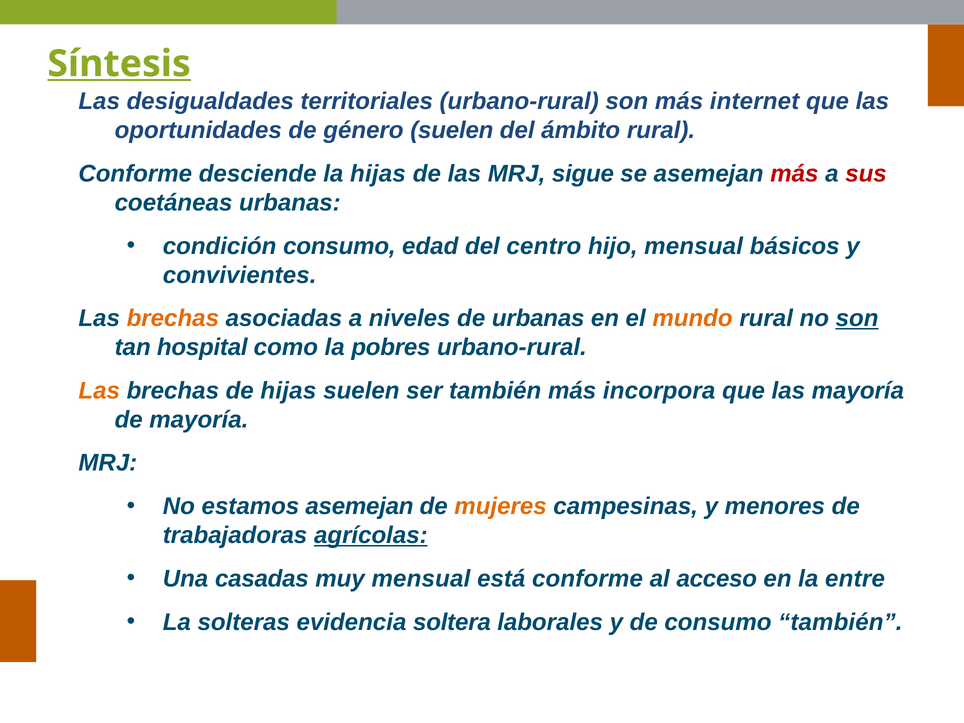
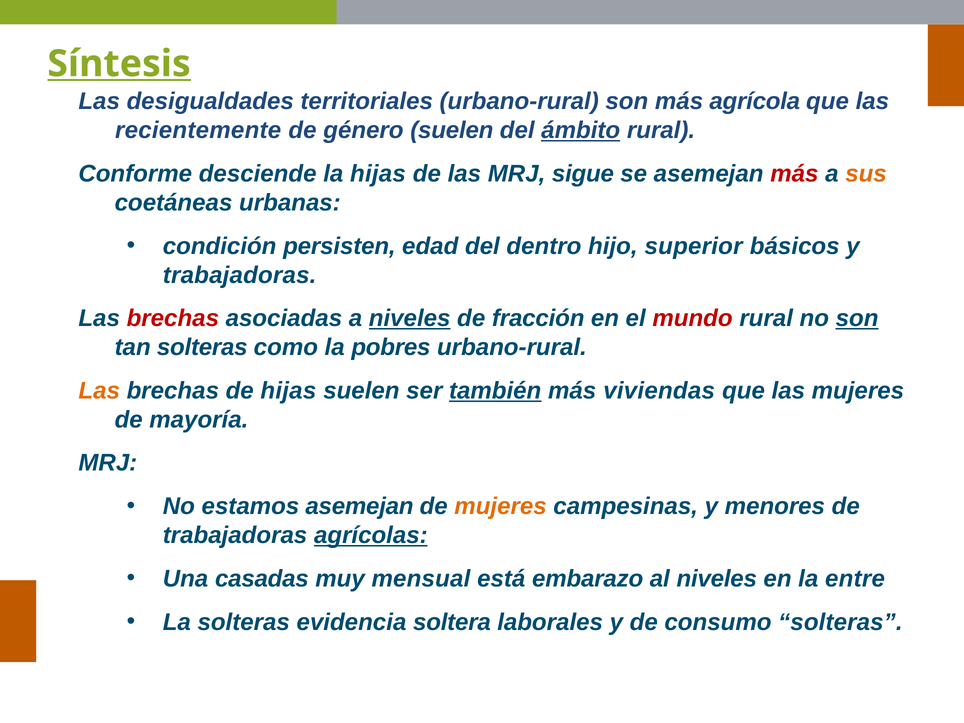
internet: internet -> agrícola (755, 102)
oportunidades: oportunidades -> recientemente (198, 130)
ámbito underline: none -> present (581, 130)
sus colour: red -> orange (866, 174)
condición consumo: consumo -> persisten (339, 246)
centro: centro -> dentro (544, 246)
hijo mensual: mensual -> superior (694, 246)
convivientes: convivientes -> trabajadoras (240, 275)
brechas colour: orange -> red (173, 318)
niveles underline: none -> present (410, 318)
de urbanas: urbanas -> fracción (538, 318)
mundo colour: orange -> red (692, 318)
tan hospital: hospital -> solteras (202, 347)
también underline: none -> present (495, 391)
incorpora: incorpora -> viviendas (659, 391)
las mayoría: mayoría -> mujeres (858, 391)
está conforme: conforme -> embarazo (588, 579)
al acceso: acceso -> niveles (717, 579)
consumo también: también -> solteras (840, 622)
